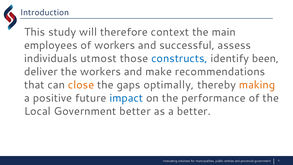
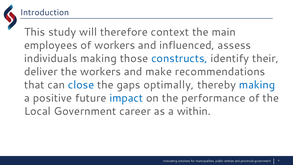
successful: successful -> influenced (187, 45)
individuals utmost: utmost -> making (99, 58)
been: been -> their (265, 58)
close colour: orange -> blue (81, 85)
making colour: orange -> blue (257, 85)
Government better: better -> career (135, 111)
a better: better -> within (194, 111)
